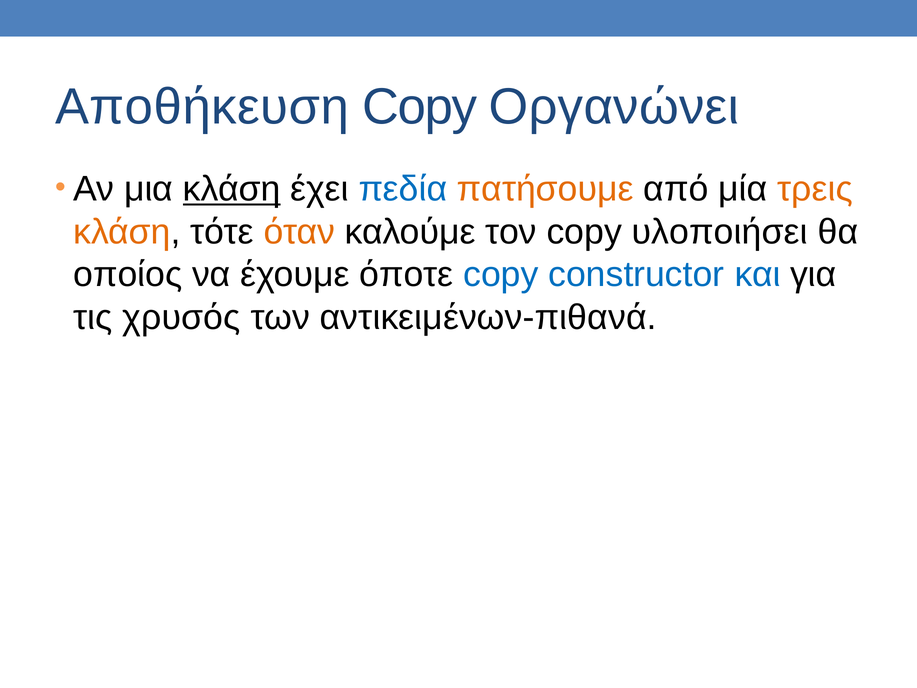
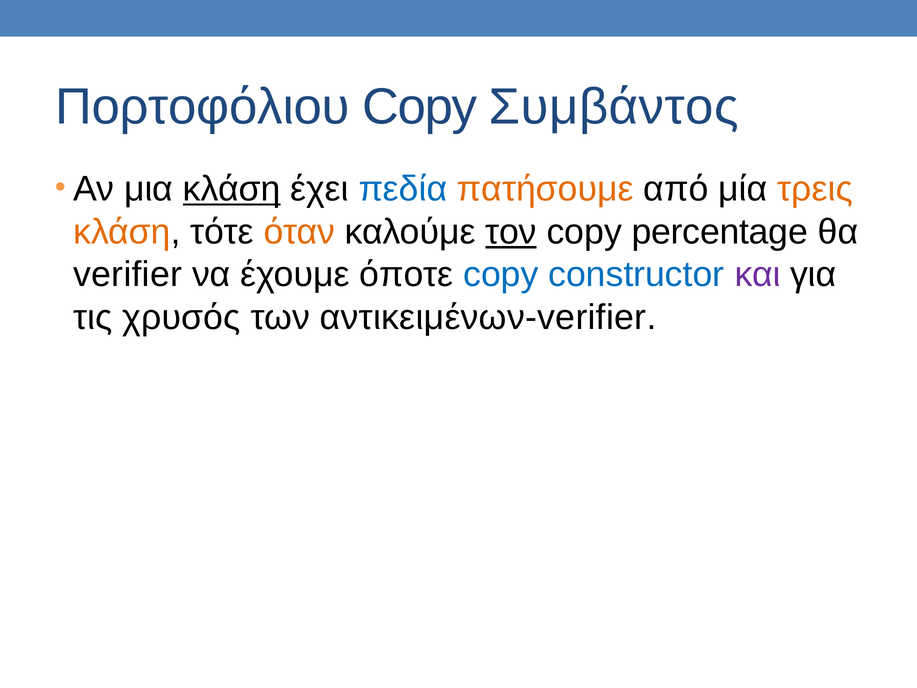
Αποθήκευση: Αποθήκευση -> Πορτοφόλιου (202, 107)
Οργανώνει: Οργανώνει -> Συμβάντος (614, 107)
τον underline: none -> present (511, 232)
υλοποιήσει: υλοποιήσει -> percentage (720, 232)
οποίος: οποίος -> verifier (128, 275)
και colour: blue -> purple (757, 275)
αντικειμένων-πιθανά: αντικειμένων-πιθανά -> αντικειμένων-verifier (488, 317)
